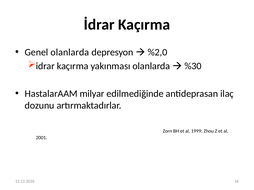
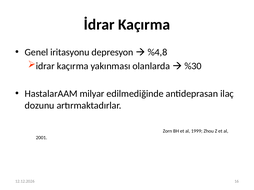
Genel olanlarda: olanlarda -> iritasyonu (70, 52)
%2,0: %2,0 -> %4,8 (157, 52)
